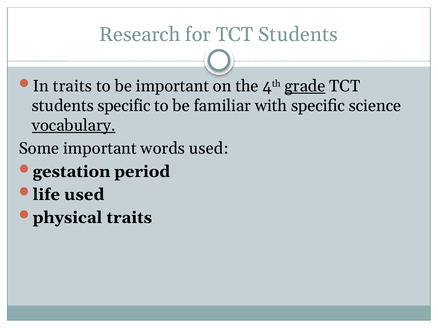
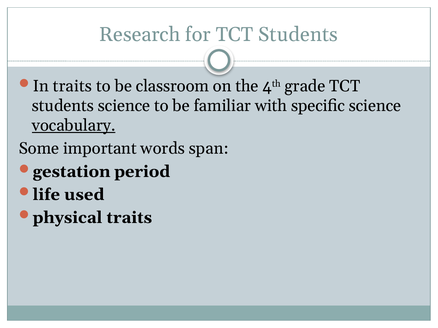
be important: important -> classroom (172, 86)
grade underline: present -> none (305, 86)
students specific: specific -> science (124, 106)
words used: used -> span (209, 149)
